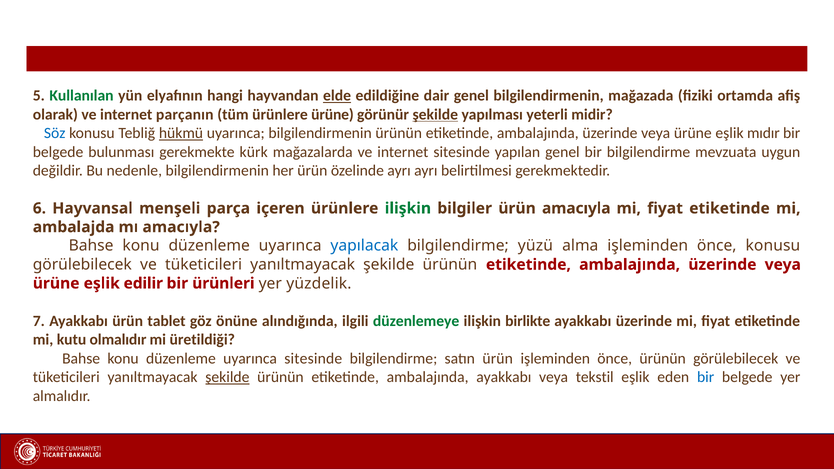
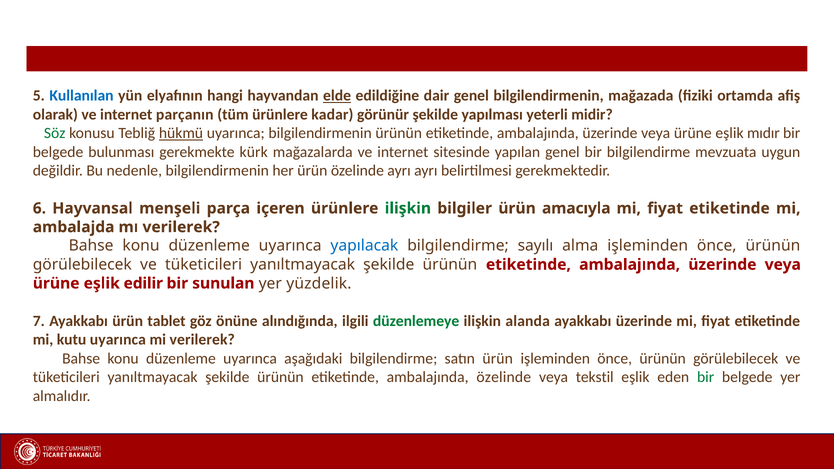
Kullanılan colour: green -> blue (82, 96)
ürünlere ürüne: ürüne -> kadar (332, 115)
şekilde underline: present -> none (435, 115)
Söz colour: blue -> green (55, 133)
mı amacıyla: amacıyla -> verilerek (181, 227)
yüzü: yüzü -> sayılı (536, 246)
alma işleminden önce konusu: konusu -> ürünün (773, 246)
ürünleri: ürünleri -> sunulan (223, 283)
birlikte: birlikte -> alanda (528, 321)
kutu olmalıdır: olmalıdır -> uyarınca (118, 340)
mi üretildiği: üretildiği -> verilerek (202, 340)
uyarınca sitesinde: sitesinde -> aşağıdaki (313, 358)
şekilde underline: present -> none (227, 377)
ambalajında ayakkabı: ayakkabı -> özelinde (504, 377)
bir colour: blue -> green (706, 377)
